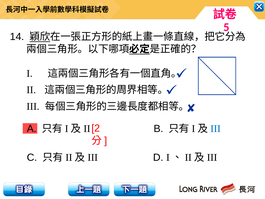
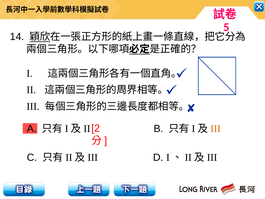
III colour: blue -> orange (216, 128)
